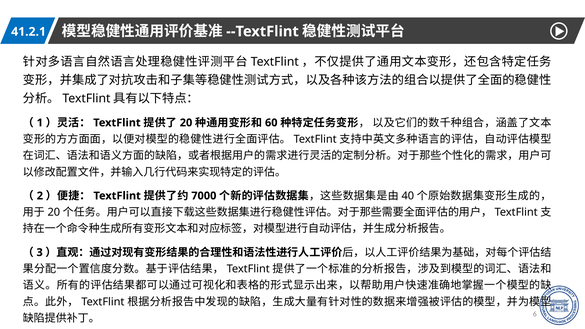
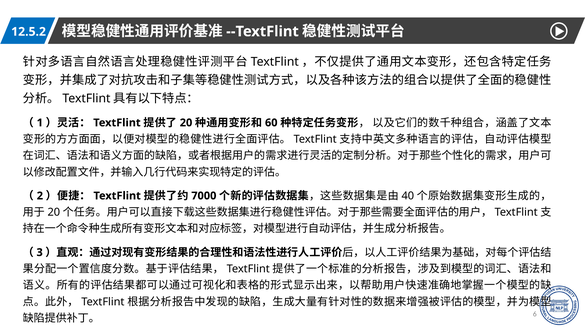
41.2.1: 41.2.1 -> 12.5.2 (29, 32)
